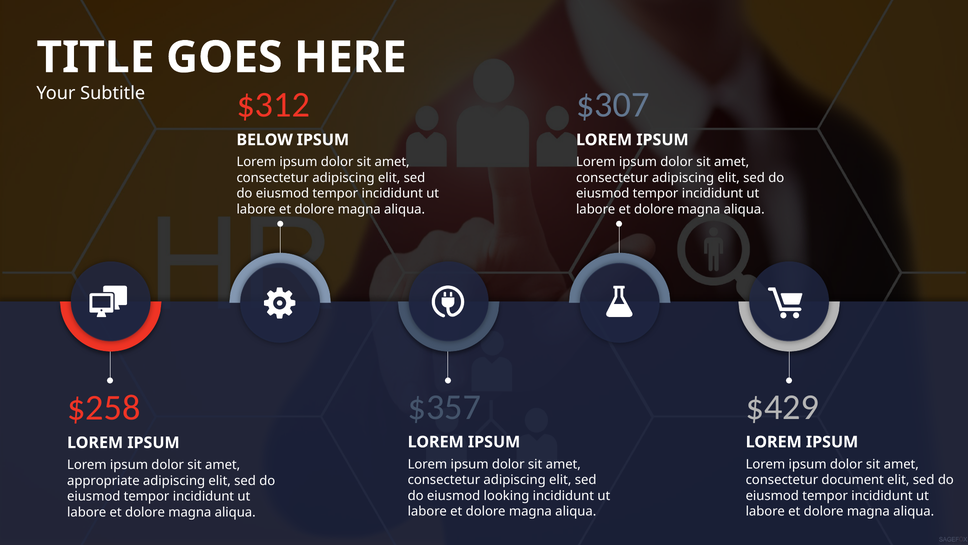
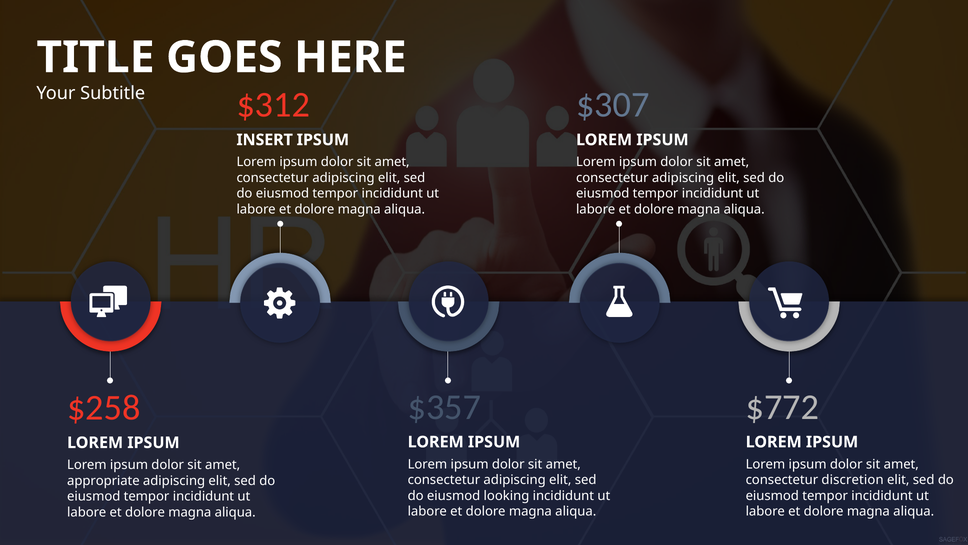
BELOW: BELOW -> INSERT (265, 140)
$429: $429 -> $772 (782, 407)
document: document -> discretion (853, 480)
